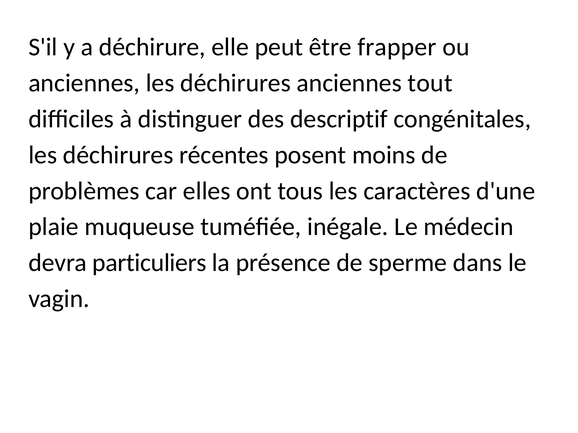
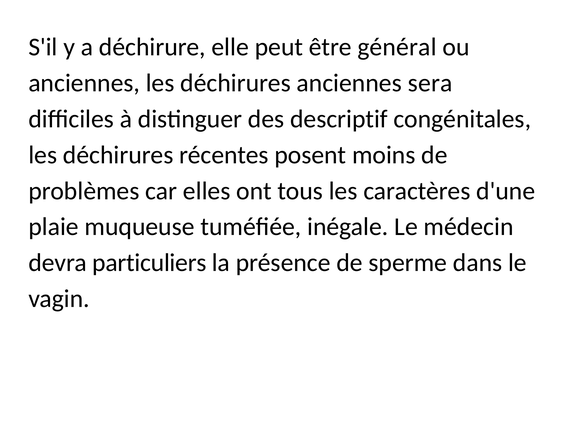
frapper: frapper -> général (397, 47)
tout: tout -> sera (430, 83)
